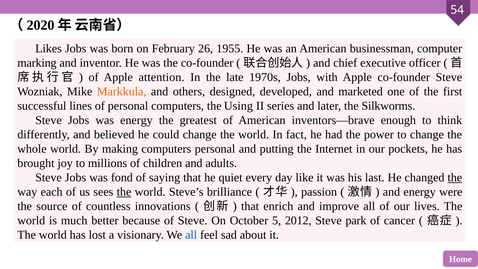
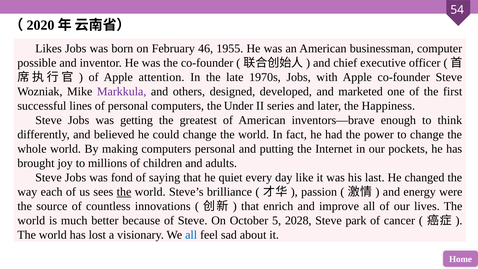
26: 26 -> 46 (206, 48)
marking: marking -> possible (37, 63)
Markkula colour: orange -> purple (122, 91)
Using: Using -> Under (239, 106)
Silkworms: Silkworms -> Happiness (388, 106)
was energy: energy -> getting (137, 120)
the underline: present -> none (455, 177)
2012: 2012 -> 2028 (298, 220)
